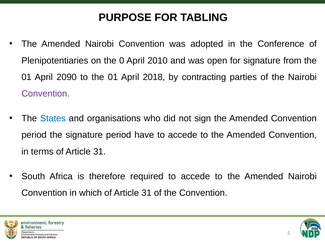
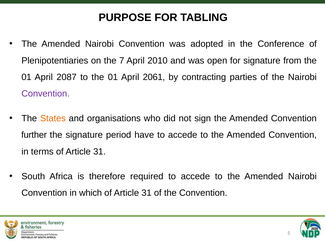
0: 0 -> 7 (122, 60)
2090: 2090 -> 2087 (67, 77)
2018: 2018 -> 2061 (154, 77)
States colour: blue -> orange (53, 118)
period: period -> further (34, 135)
